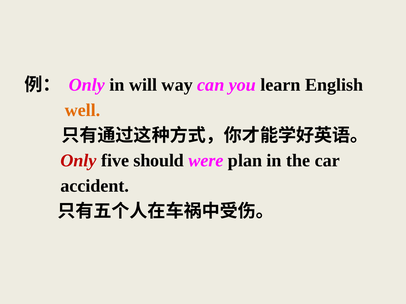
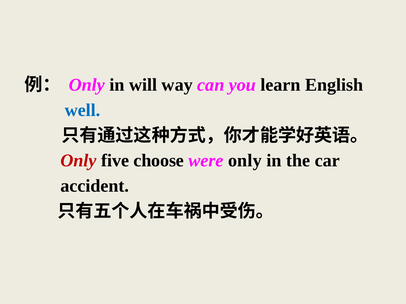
well colour: orange -> blue (83, 110)
should: should -> choose (159, 161)
were plan: plan -> only (245, 161)
